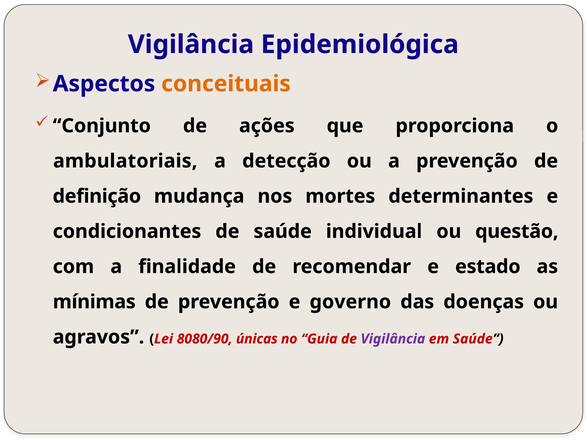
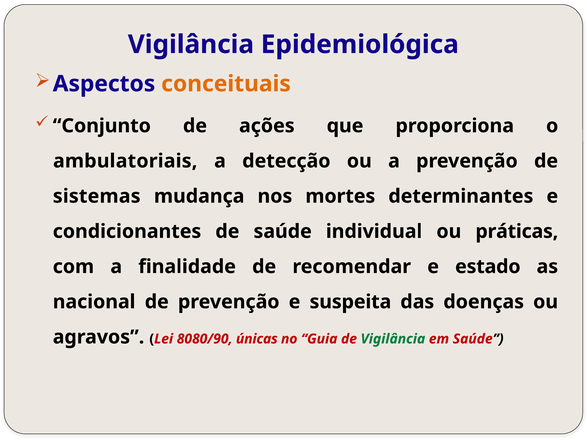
definição: definição -> sistemas (97, 196)
questão: questão -> práticas (517, 232)
mínimas: mínimas -> nacional (94, 302)
governo: governo -> suspeita (350, 302)
Vigilância colour: purple -> green (393, 339)
